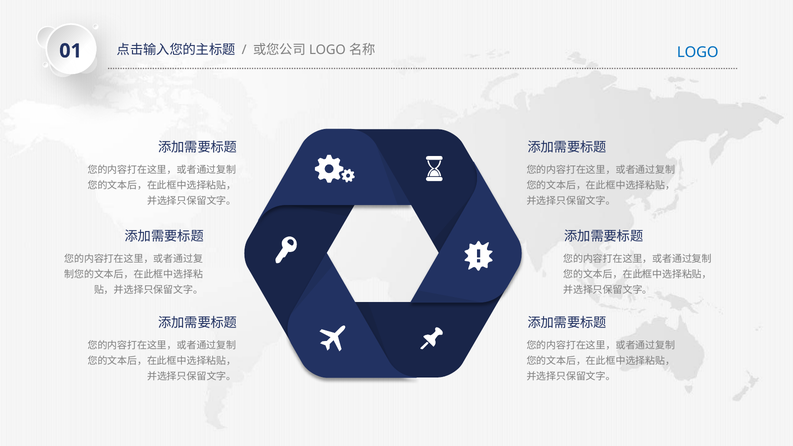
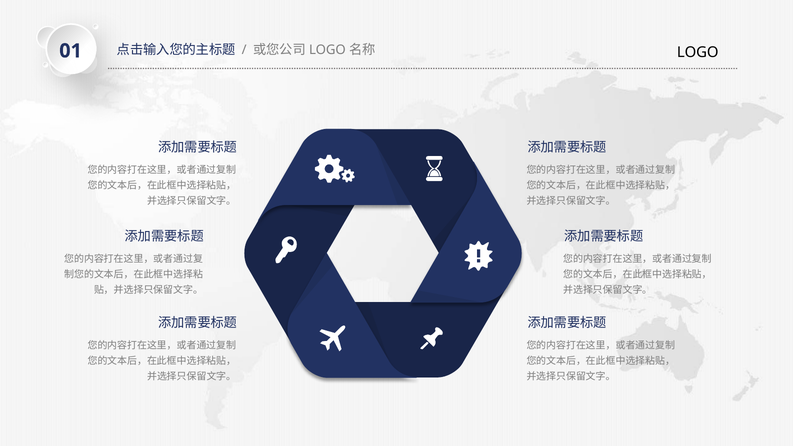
LOGO colour: blue -> black (698, 52)
